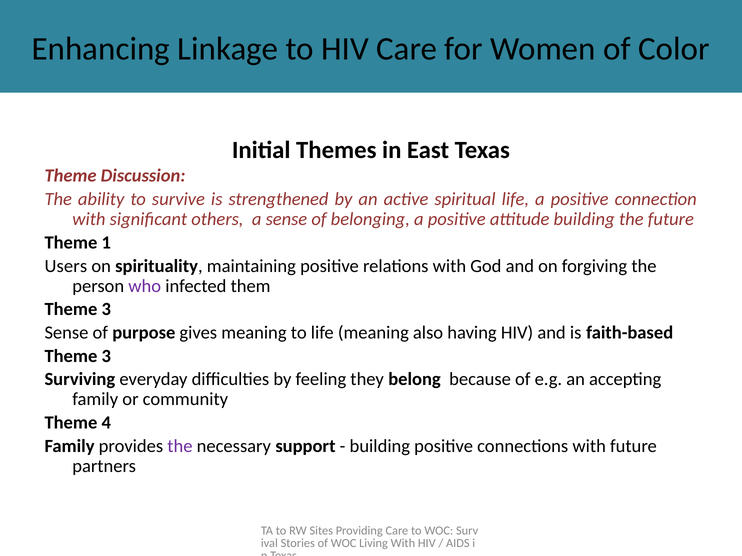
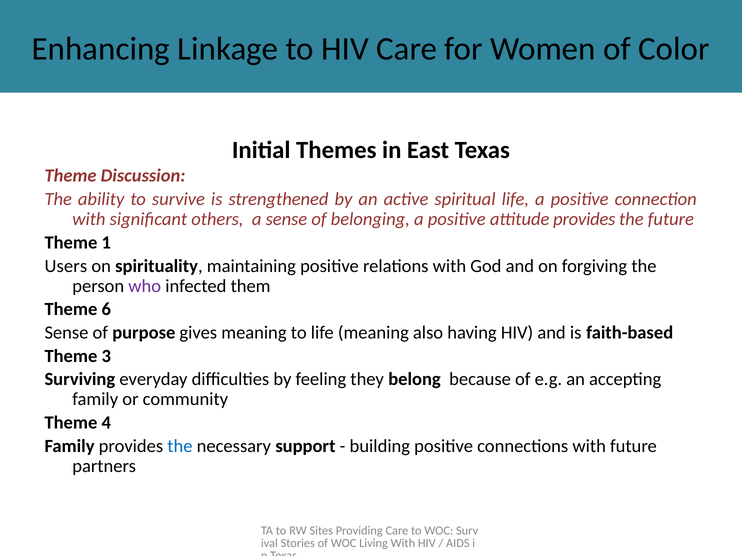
attitude building: building -> provides (584, 219)
3: 3 -> 6 (106, 310)
the colour: purple -> blue (180, 446)
